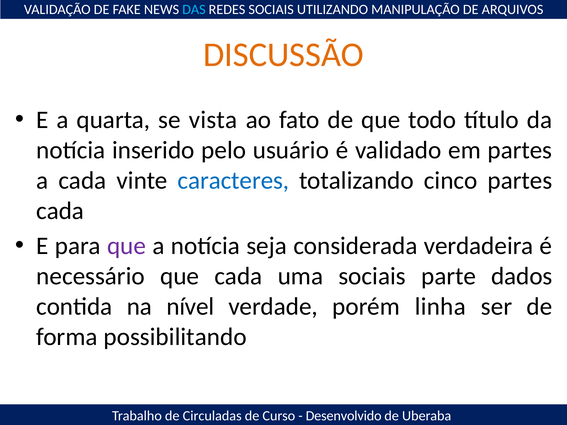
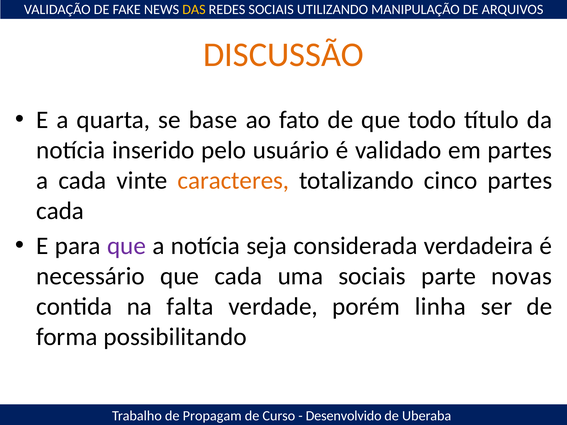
DAS colour: light blue -> yellow (194, 10)
vista: vista -> base (213, 120)
caracteres colour: blue -> orange (233, 181)
dados: dados -> novas (522, 276)
nível: nível -> falta (190, 307)
Circuladas: Circuladas -> Propagam (212, 416)
